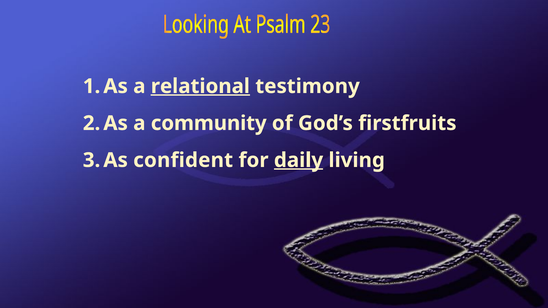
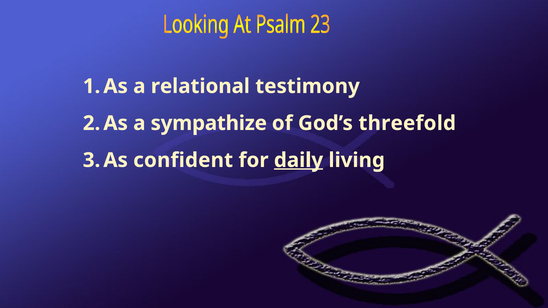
relational underline: present -> none (200, 86)
community: community -> sympathize (209, 123)
firstfruits: firstfruits -> threefold (407, 123)
